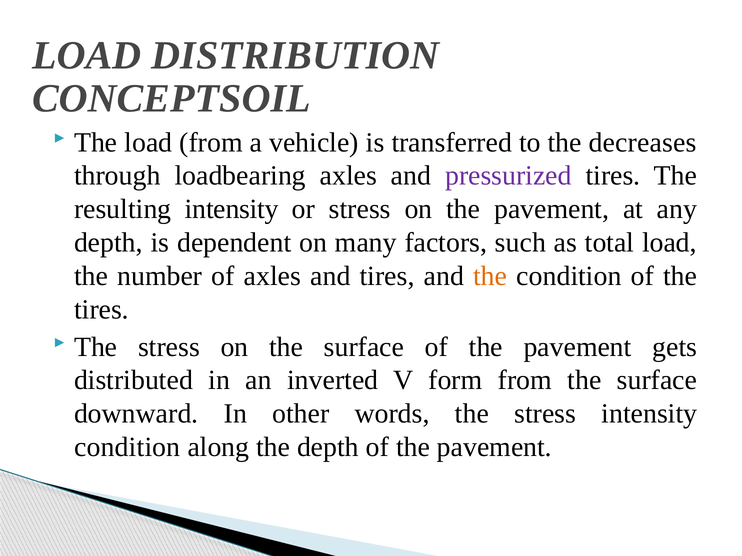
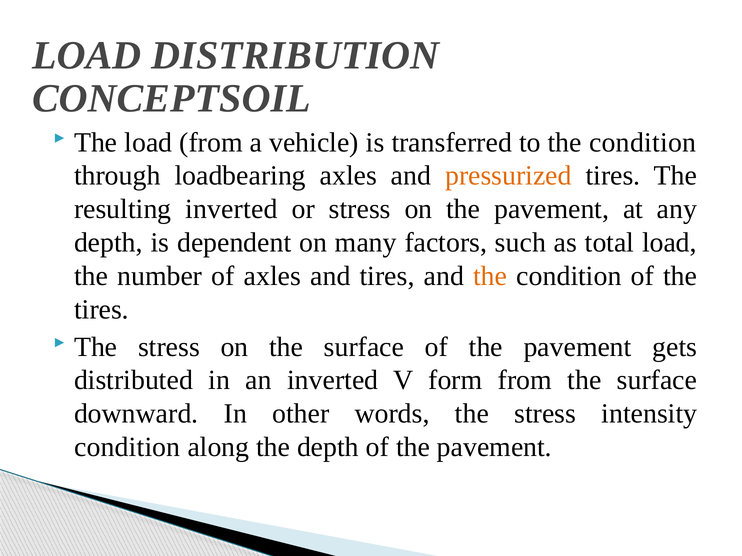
to the decreases: decreases -> condition (643, 143)
pressurized colour: purple -> orange (508, 176)
resulting intensity: intensity -> inverted (231, 209)
